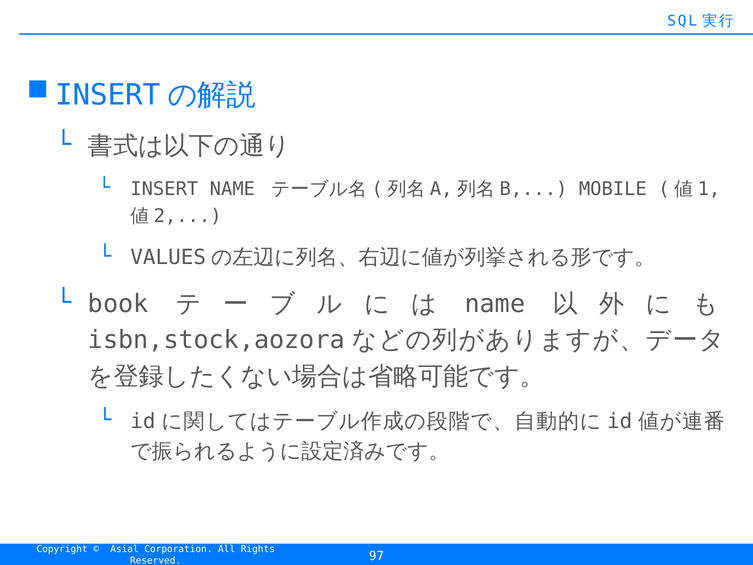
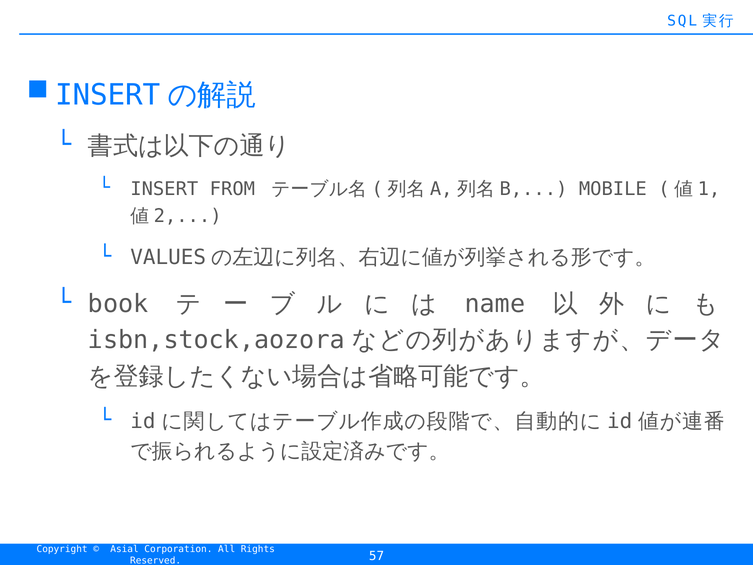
INSERT NAME: NAME -> FROM (232, 189)
97: 97 -> 57 (377, 556)
